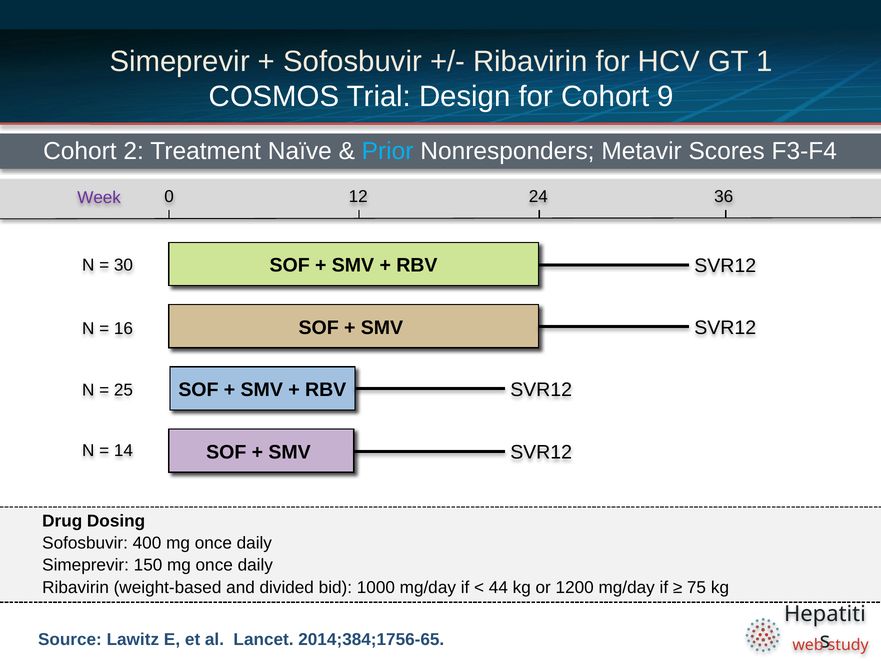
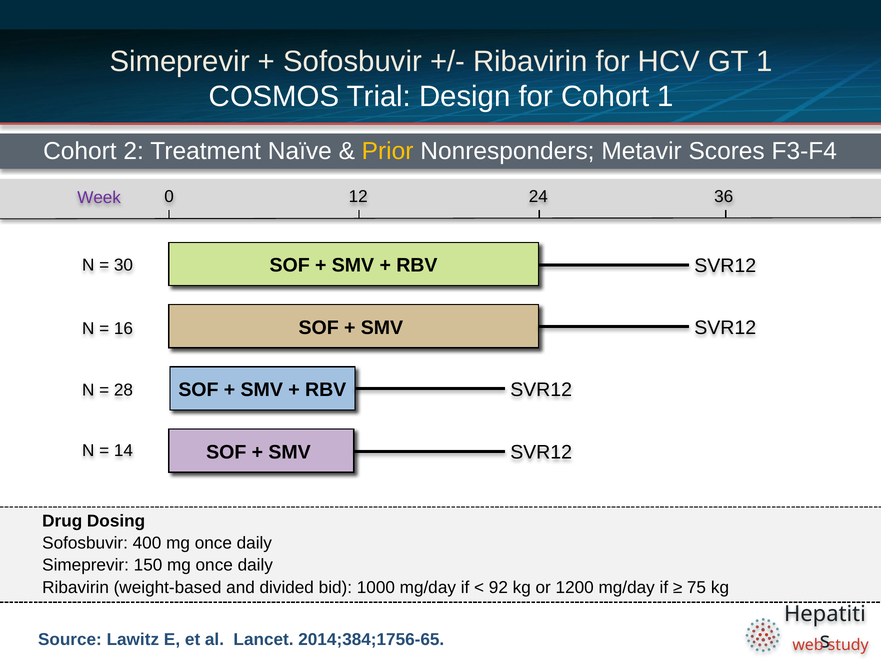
Cohort 9: 9 -> 1 (666, 97)
Prior colour: light blue -> yellow (388, 151)
25: 25 -> 28 (123, 390)
44: 44 -> 92 (498, 587)
